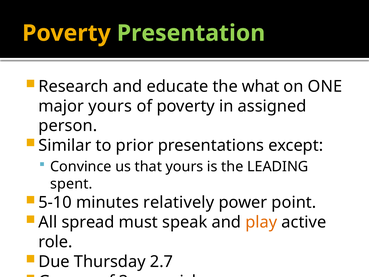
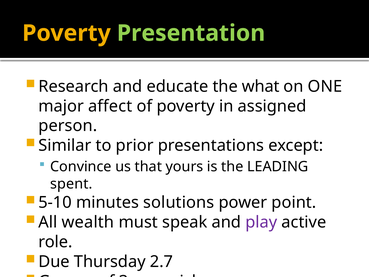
major yours: yours -> affect (110, 106)
relatively: relatively -> solutions (179, 202)
spread: spread -> wealth (88, 222)
play colour: orange -> purple (261, 222)
